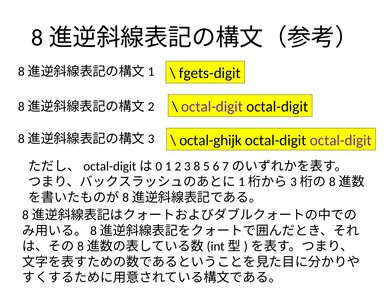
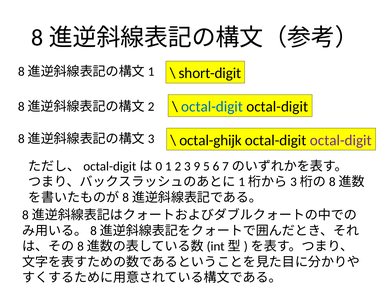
fgets-digit: fgets-digit -> short-digit (210, 73)
octal-digit colour: purple -> blue (212, 107)
8: 8 -> 9 (197, 166)
